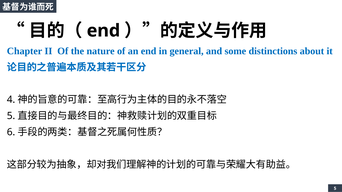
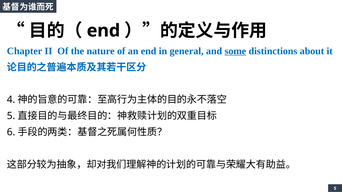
some underline: none -> present (235, 51)
